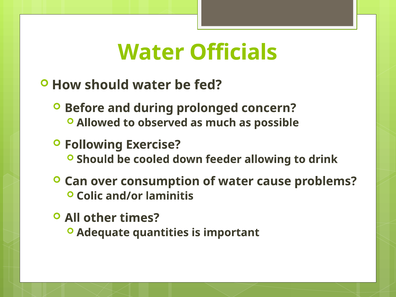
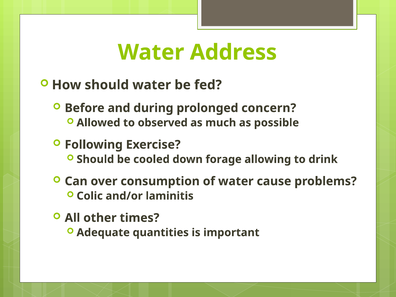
Officials: Officials -> Address (233, 52)
feeder: feeder -> forage (224, 159)
